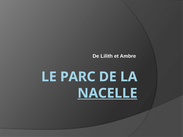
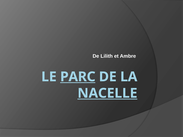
PARC underline: none -> present (78, 77)
